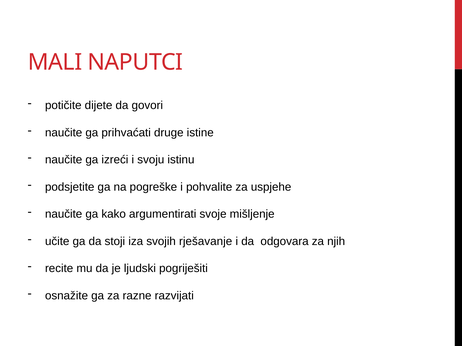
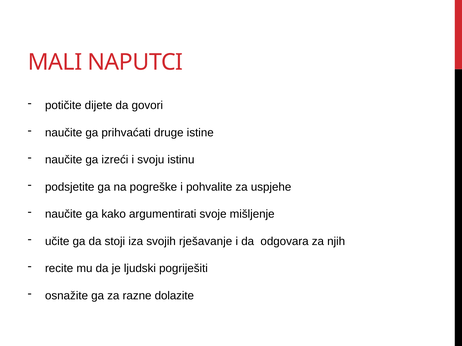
razvijati: razvijati -> dolazite (174, 296)
